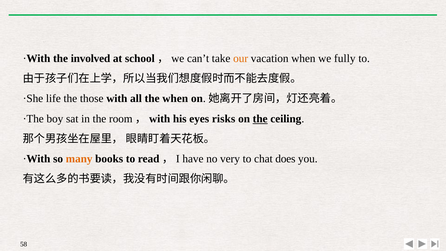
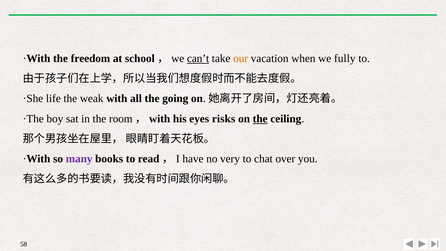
involved: involved -> freedom (90, 58)
can’t underline: none -> present (198, 58)
those: those -> weak (92, 99)
the when: when -> going (175, 99)
many colour: orange -> purple (79, 159)
does: does -> over (285, 159)
